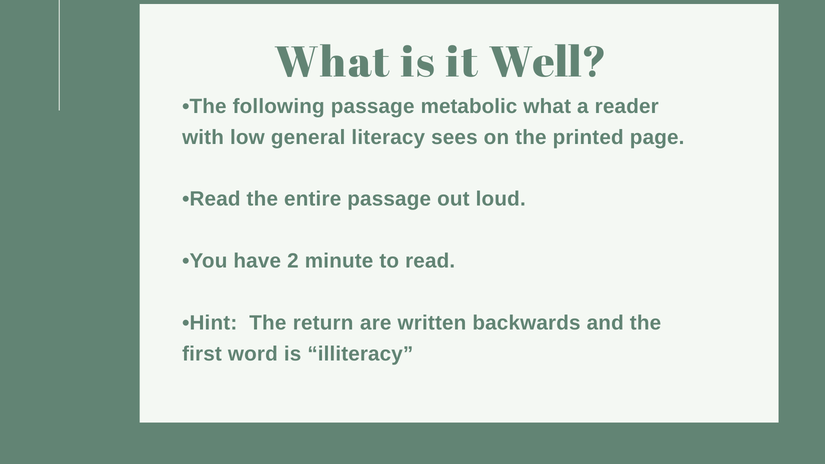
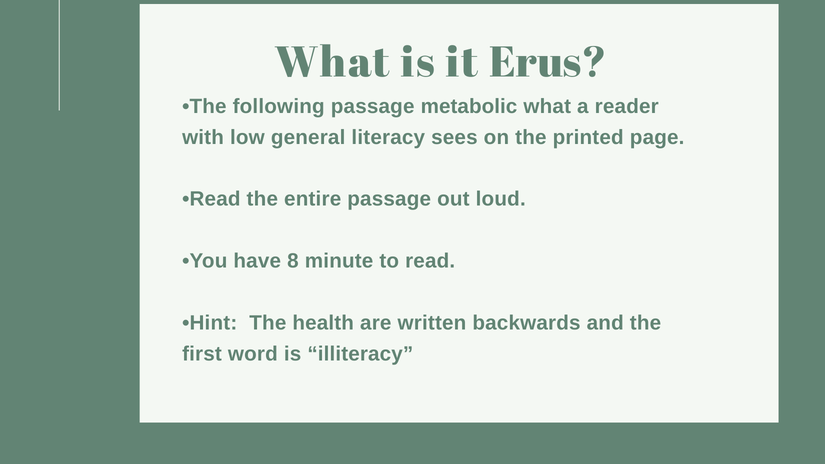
Well: Well -> Erus (548, 63)
2: 2 -> 8 (293, 261)
return: return -> health (323, 323)
